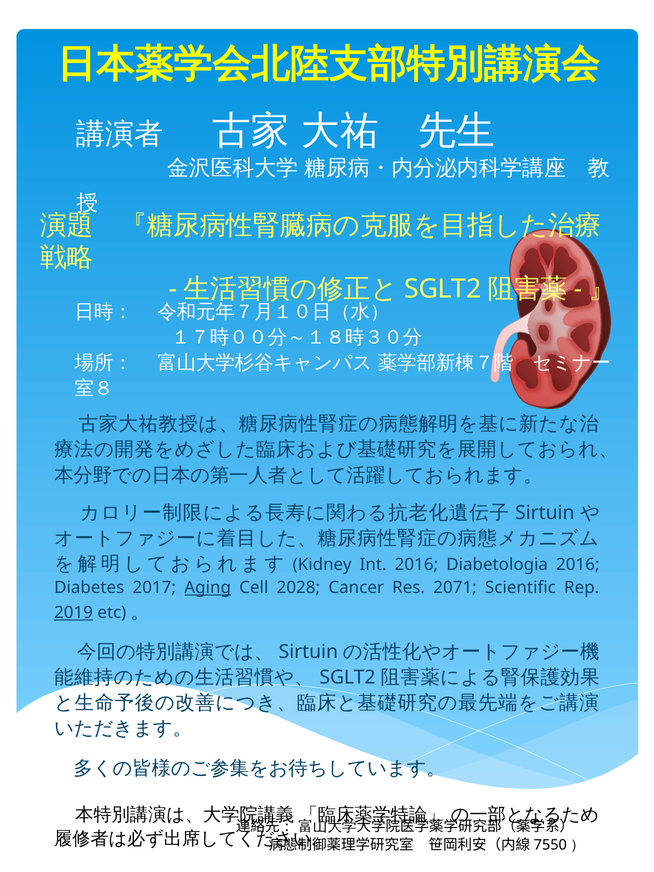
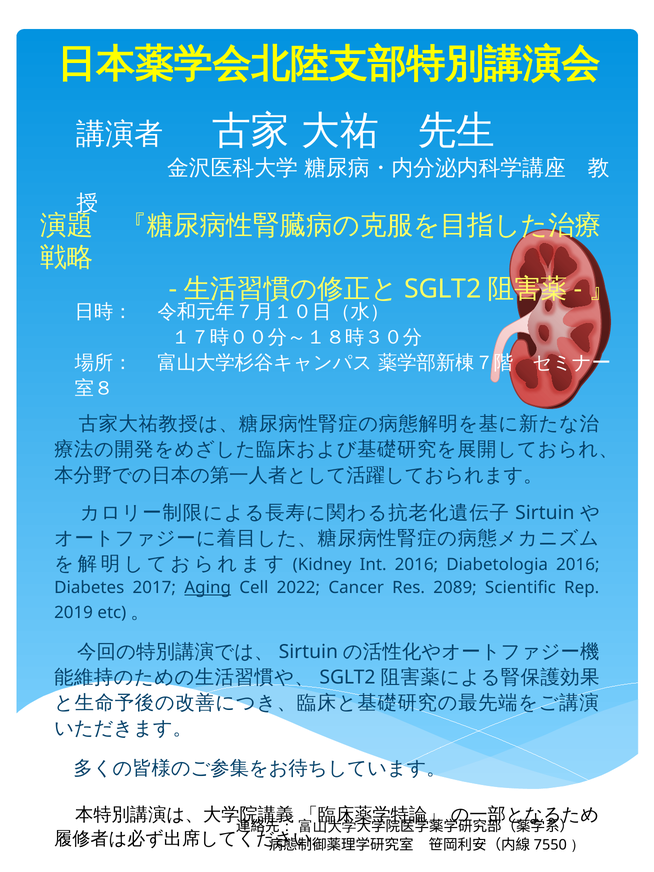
2028: 2028 -> 2022 (298, 588)
2071: 2071 -> 2089 (455, 588)
2019 underline: present -> none (74, 613)
